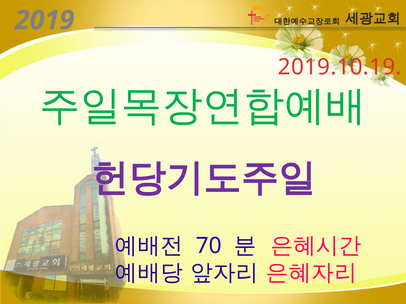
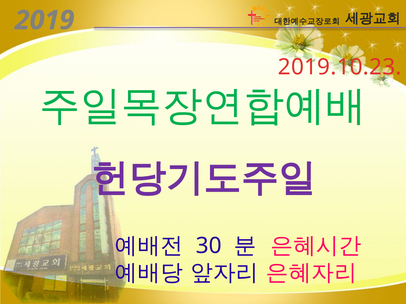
2019.10.19: 2019.10.19 -> 2019.10.23 (340, 67)
70: 70 -> 30 (209, 246)
